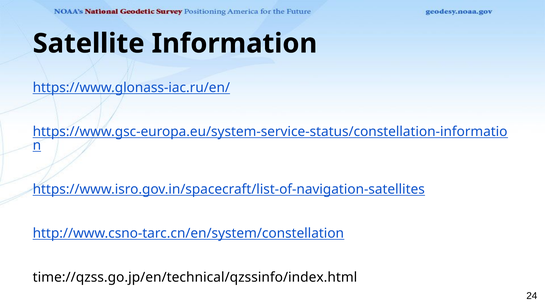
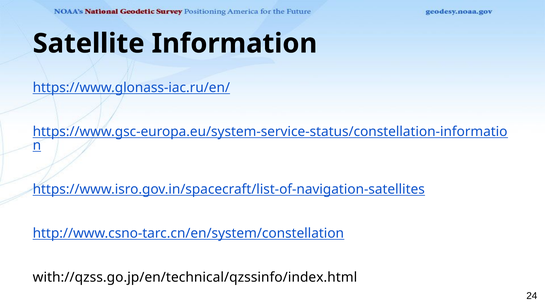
time://qzss.go.jp/en/technical/qzssinfo/index.html: time://qzss.go.jp/en/technical/qzssinfo/index.html -> with://qzss.go.jp/en/technical/qzssinfo/index.html (195, 277)
